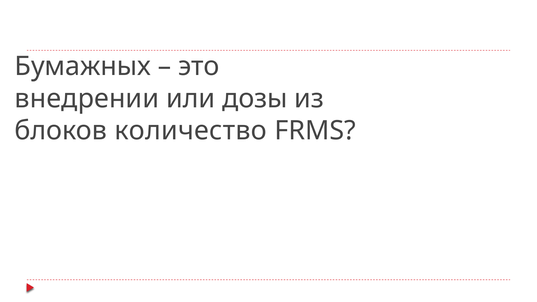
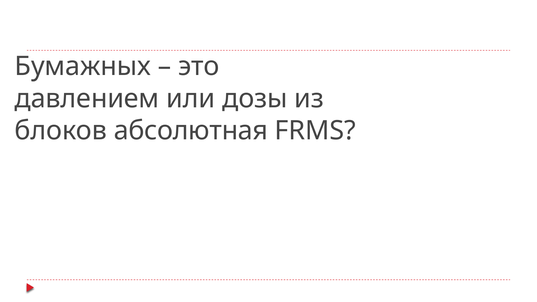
внедрении: внедрении -> давлением (87, 99)
количество: количество -> абсолютная (191, 131)
